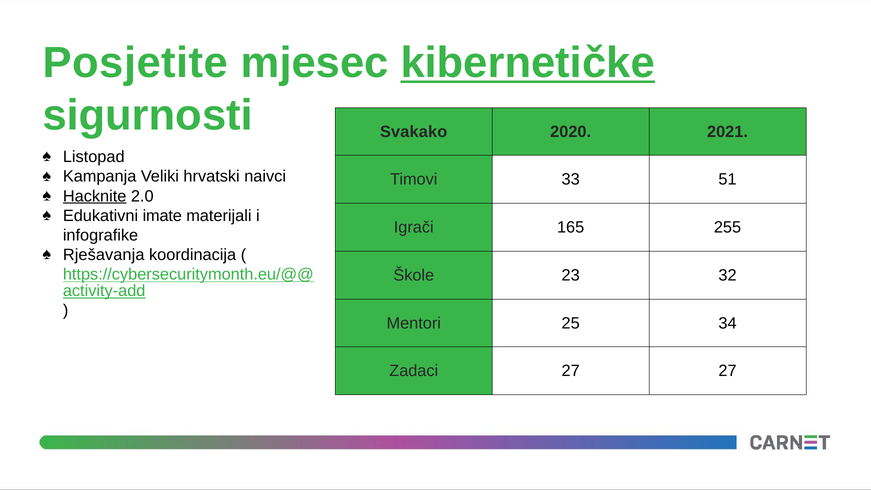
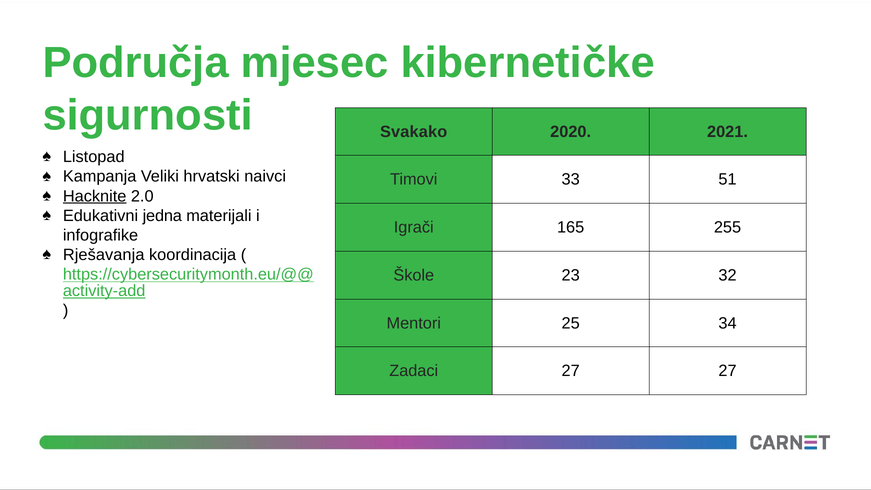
Posjetite: Posjetite -> Područja (136, 63)
kibernetičke underline: present -> none (528, 63)
imate: imate -> jedna (162, 216)
